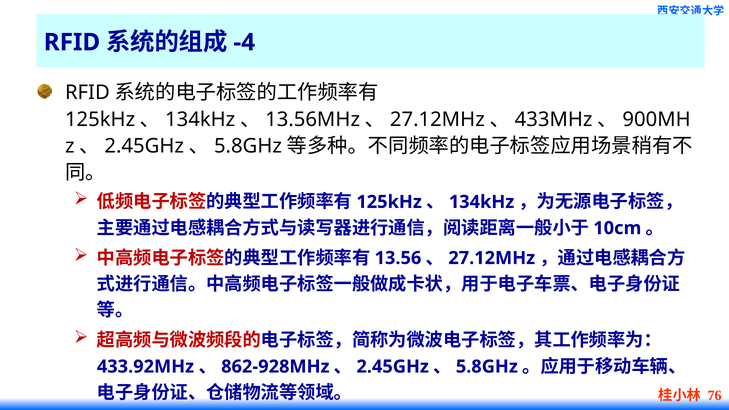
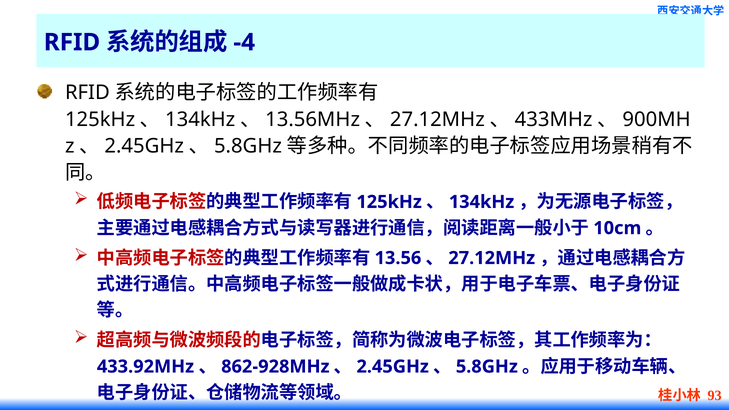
76: 76 -> 93 (715, 396)
